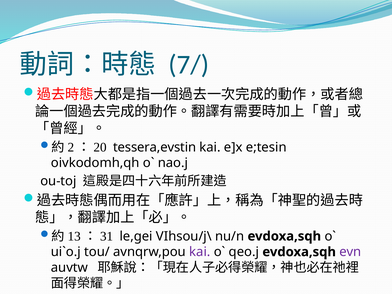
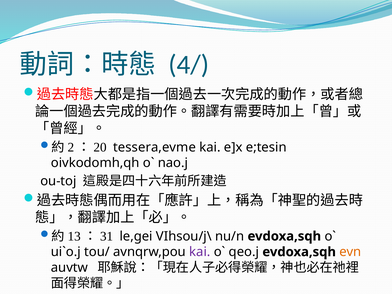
7/: 7/ -> 4/ (189, 65)
tessera,evstin: tessera,evstin -> tessera,evme (154, 147)
evn colour: purple -> orange (350, 252)
